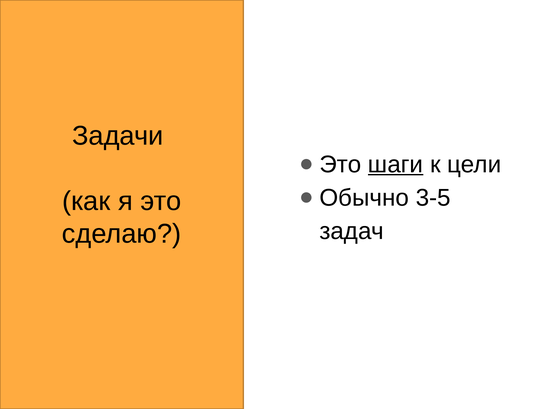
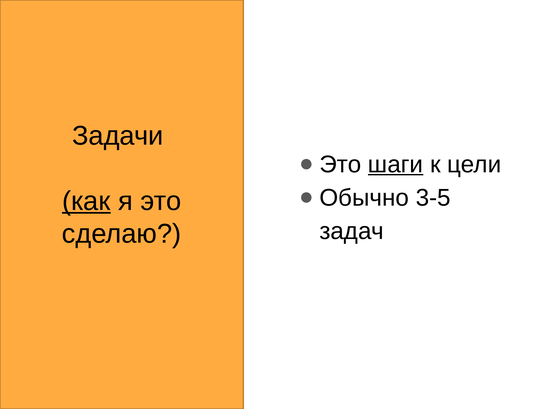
как underline: none -> present (86, 201)
